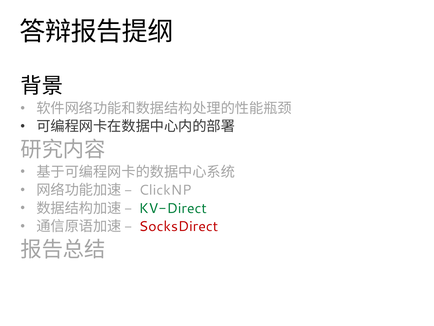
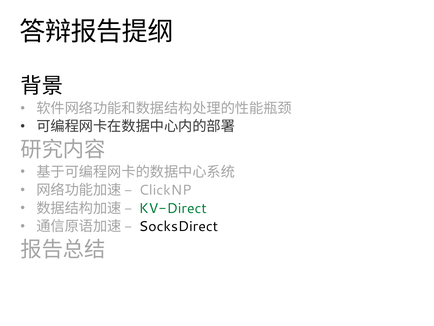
SocksDirect colour: red -> black (178, 226)
